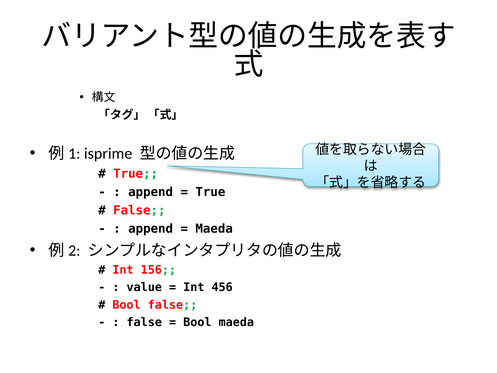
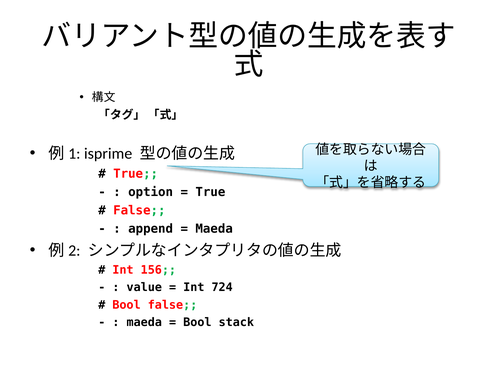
append: append -> option (151, 192)
456: 456 -> 724 (222, 287)
false: false -> maeda (144, 322)
Bool maeda: maeda -> stack (236, 322)
